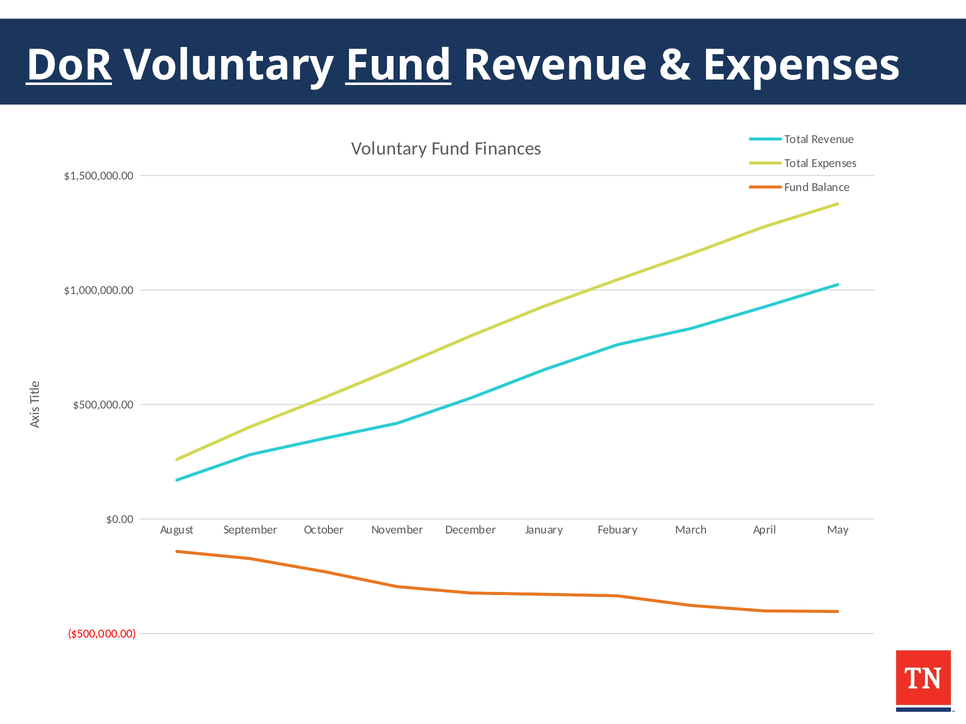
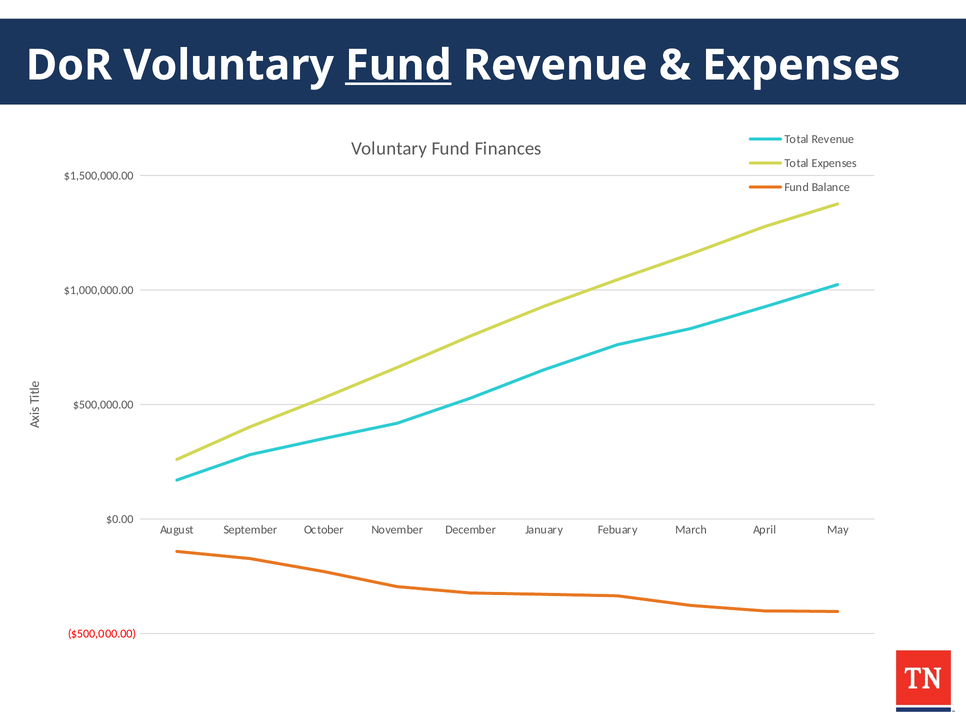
DoR underline: present -> none (69, 65)
